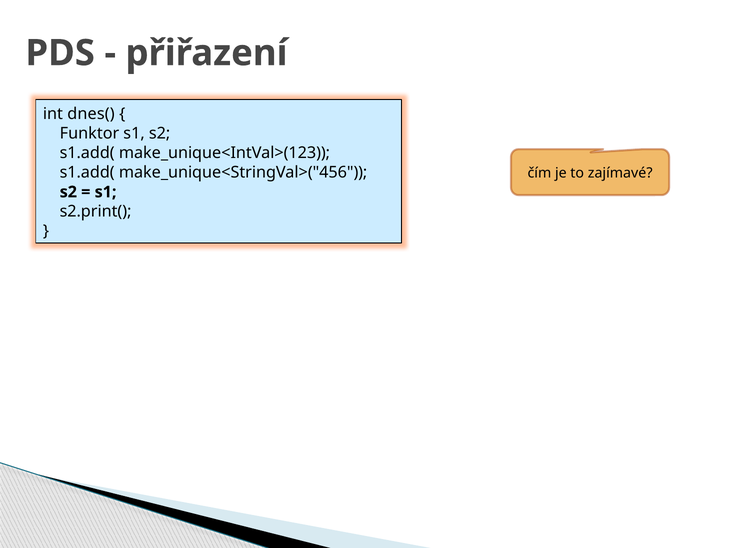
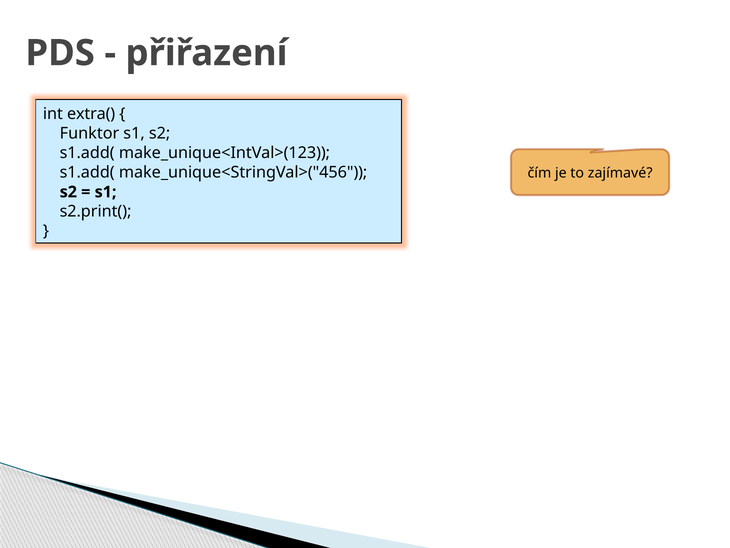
dnes(: dnes( -> extra( (91, 114)
